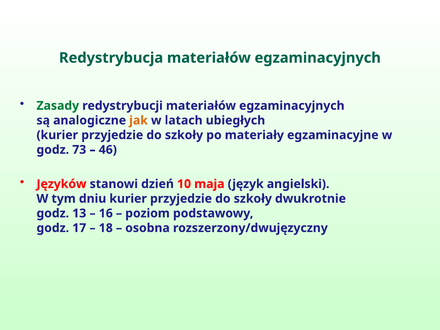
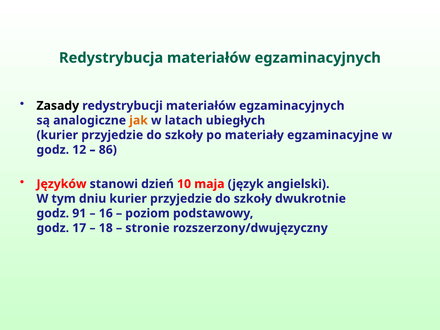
Zasady colour: green -> black (58, 106)
73: 73 -> 12 (79, 150)
46: 46 -> 86 (108, 150)
13: 13 -> 91 (79, 213)
osobna: osobna -> stronie (147, 228)
